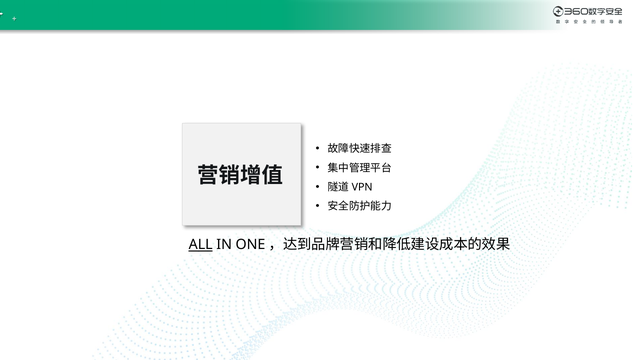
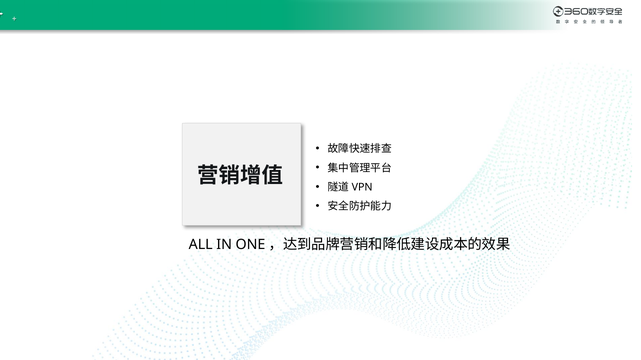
ALL underline: present -> none (201, 245)
